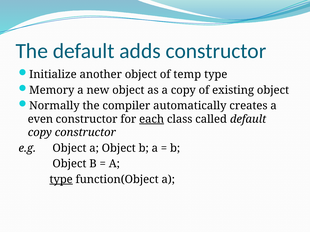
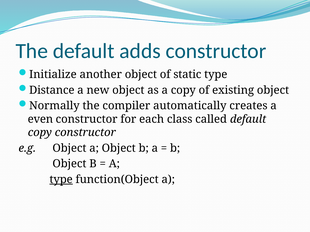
temp: temp -> static (187, 75)
Memory: Memory -> Distance (52, 90)
each underline: present -> none (152, 119)
